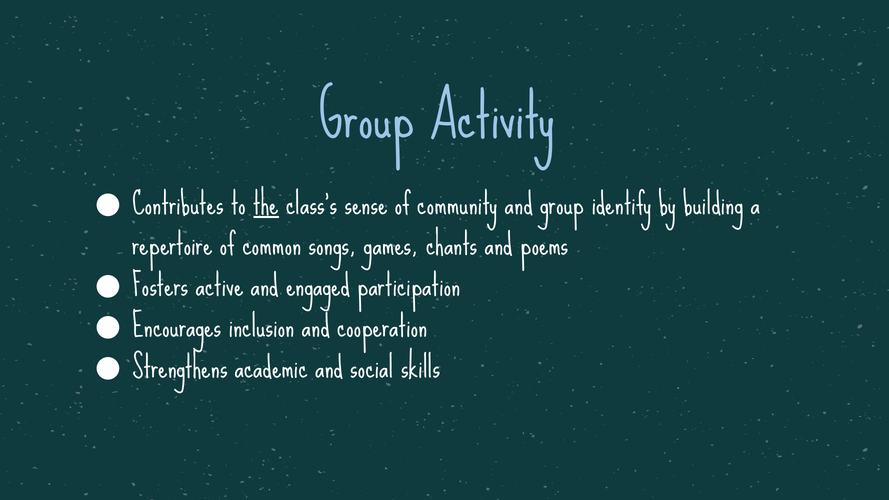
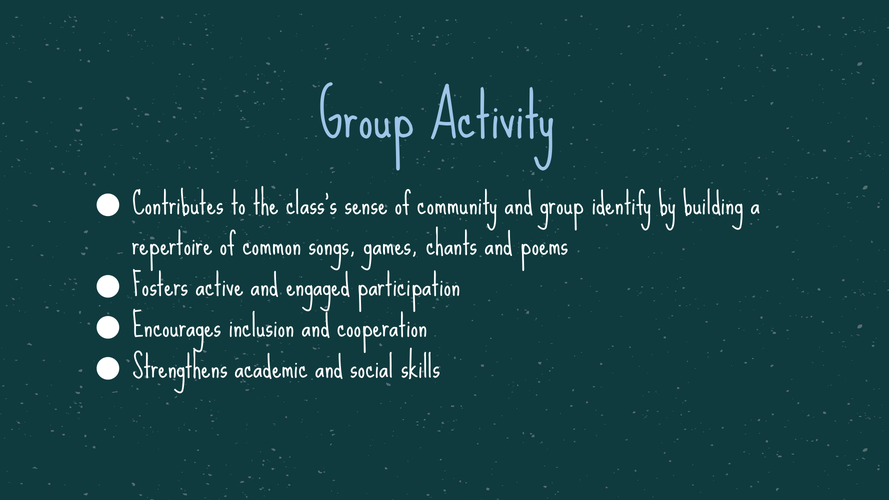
the underline: present -> none (266, 204)
